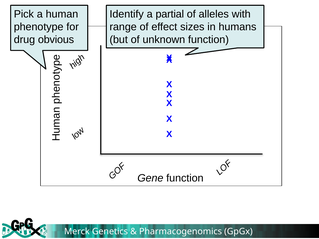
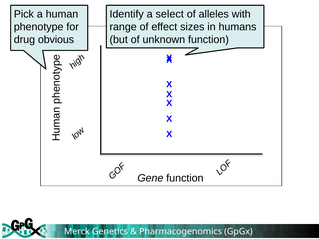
partial: partial -> select (170, 14)
